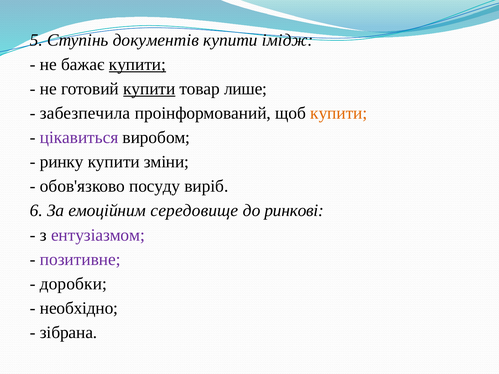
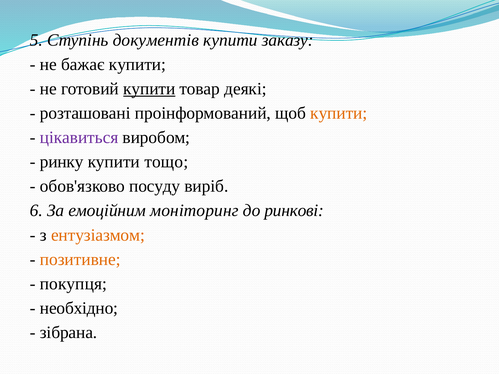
імідж: імідж -> заказу (288, 40)
купити underline: present -> none (137, 64)
лише: лише -> деякі (245, 89)
забезпечила: забезпечила -> розташовані (85, 113)
зміни: зміни -> тощо (166, 162)
середовище: середовище -> моніторинг (194, 211)
ентузіазмом colour: purple -> orange (98, 235)
позитивне colour: purple -> orange (80, 259)
доробки: доробки -> покупця (73, 284)
